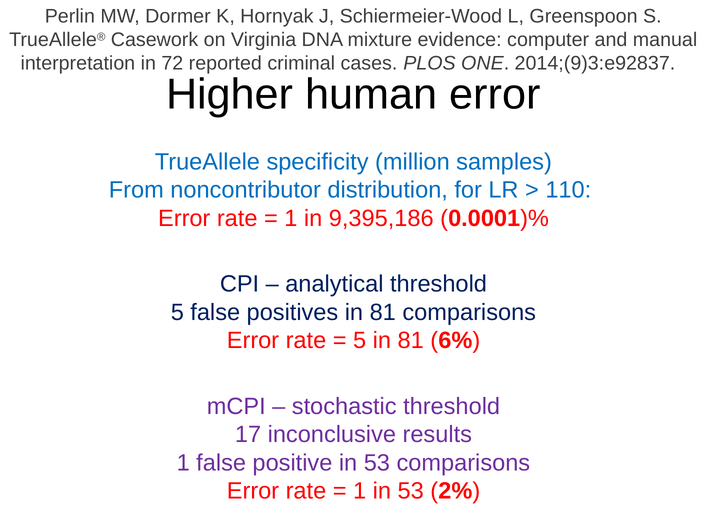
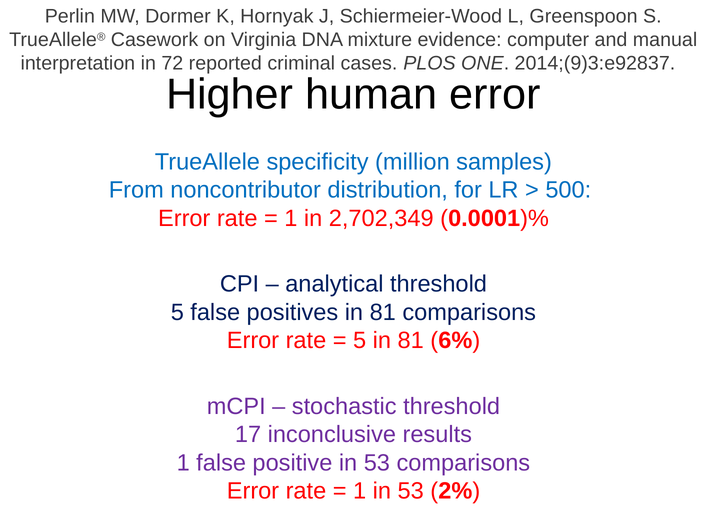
110: 110 -> 500 (568, 190)
9,395,186: 9,395,186 -> 2,702,349 (381, 218)
